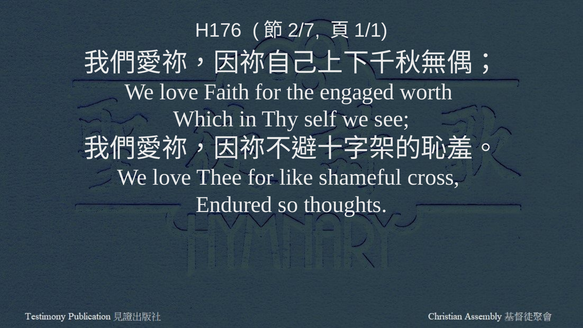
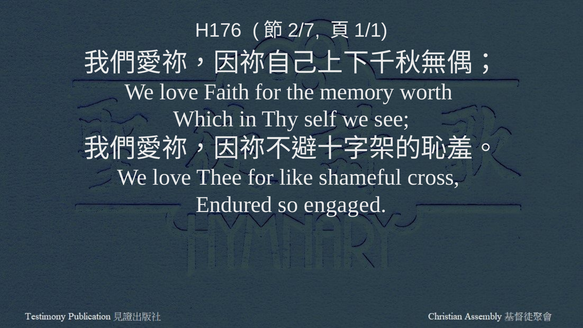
engaged: engaged -> memory (357, 92)
thoughts: thoughts -> engaged (345, 205)
